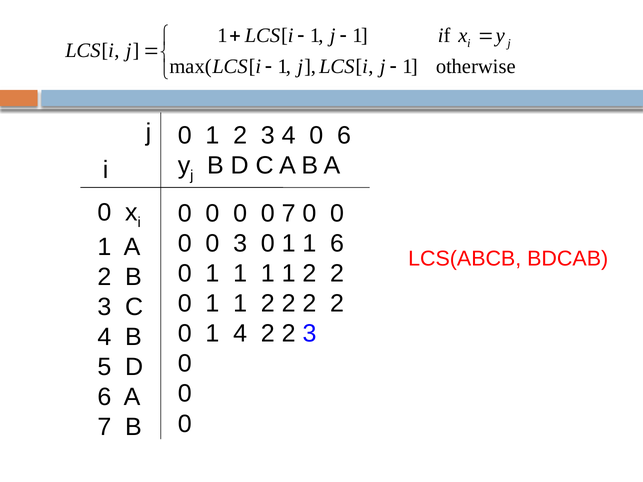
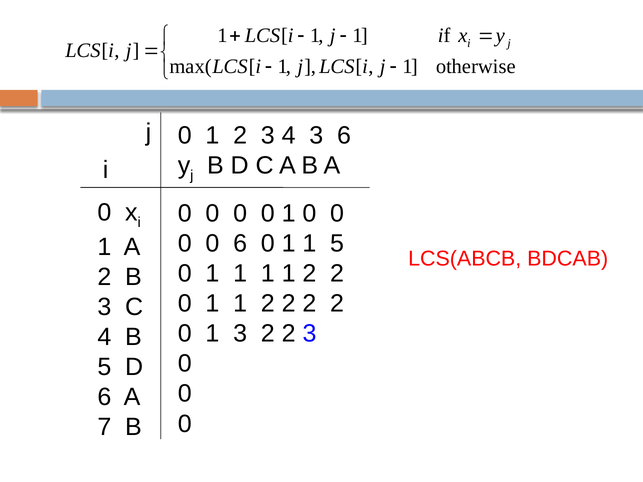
4 0: 0 -> 3 (316, 136)
0 0 7: 7 -> 1 (289, 214)
0 3: 3 -> 6 (240, 244)
1 6: 6 -> 5 (337, 244)
1 4: 4 -> 3 (240, 334)
